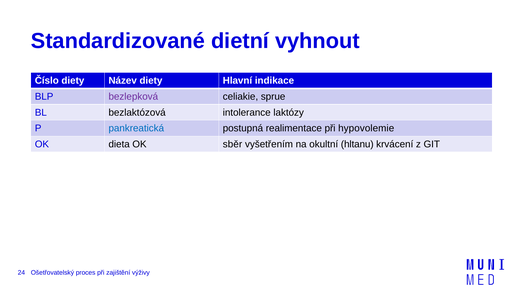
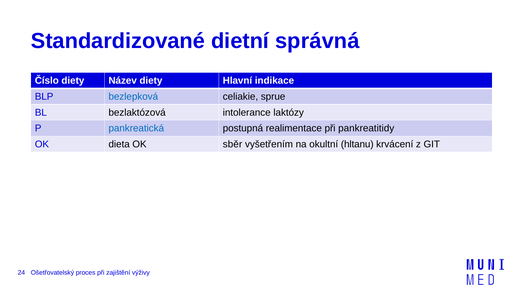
vyhnout: vyhnout -> správná (317, 41)
bezlepková colour: purple -> blue (133, 97)
hypovolemie: hypovolemie -> pankreatitidy (366, 128)
